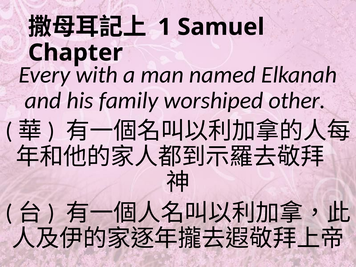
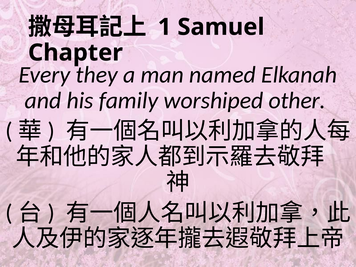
with: with -> they (97, 75)
